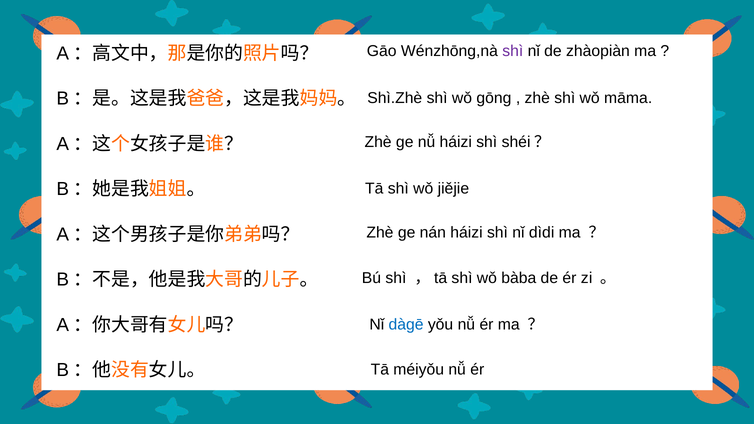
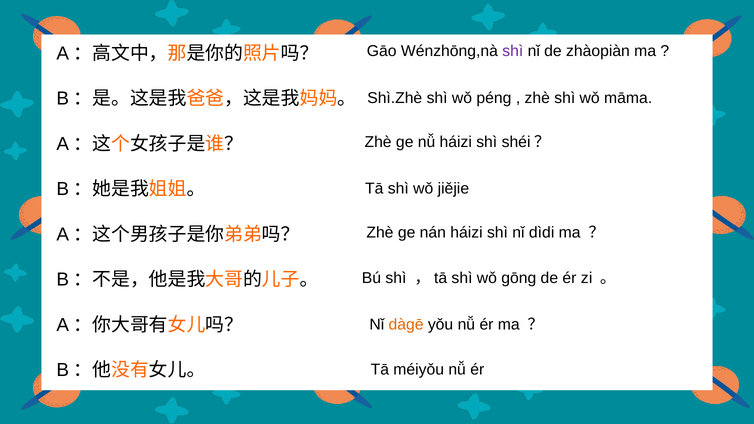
gōng: gōng -> péng (494, 98)
bàba: bàba -> gōng (519, 278)
dàgē colour: blue -> orange (406, 325)
